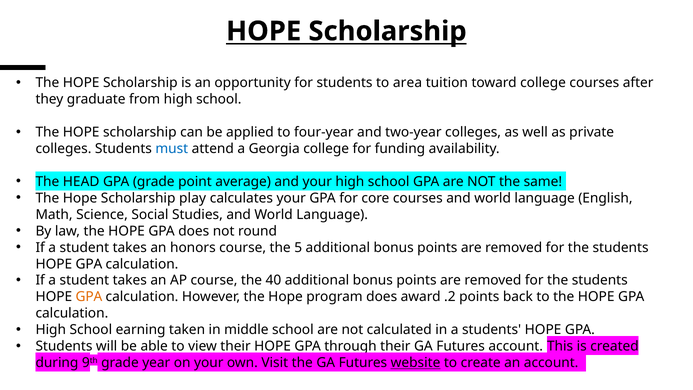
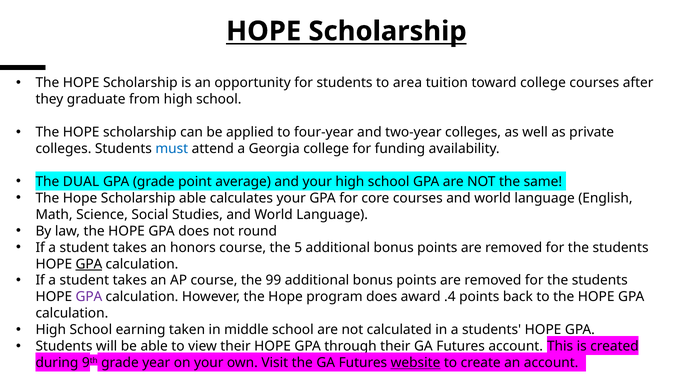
HEAD: HEAD -> DUAL (81, 182)
Scholarship play: play -> able (193, 198)
GPA underline: none -> present (89, 264)
40: 40 -> 99 (273, 280)
GPA colour: orange -> purple (89, 297)
.2: .2 -> .4 (450, 297)
